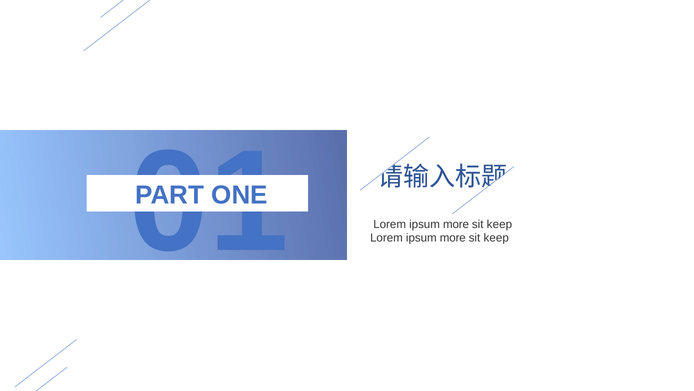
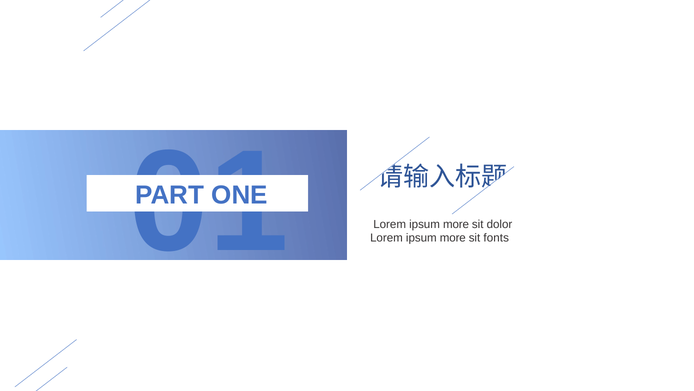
keep: keep -> dolor (499, 224)
keep: keep -> fonts (496, 238)
